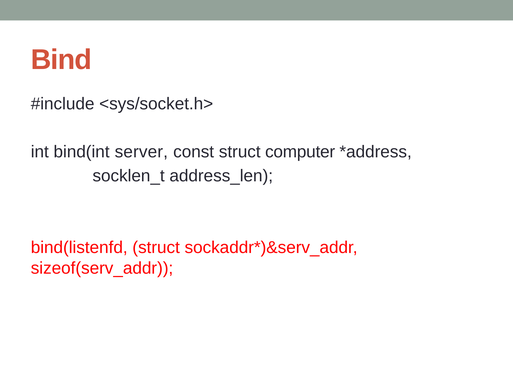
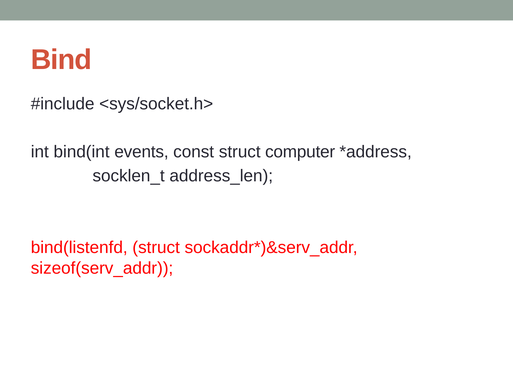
server: server -> events (141, 152)
